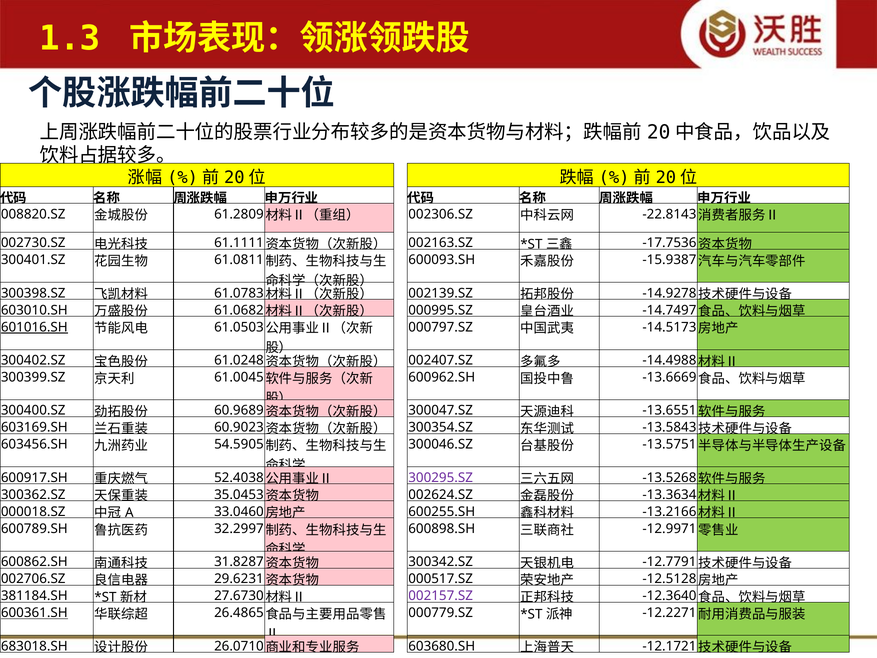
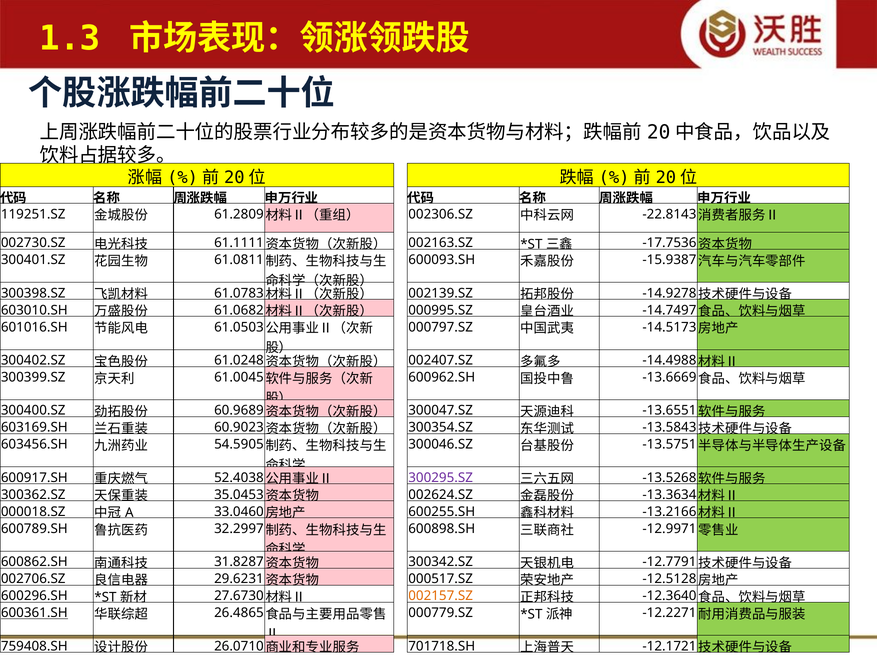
008820.SZ: 008820.SZ -> 119251.SZ (33, 214)
601016.SH underline: present -> none (34, 327)
381184.SH: 381184.SH -> 600296.SH (34, 596)
002157.SZ colour: purple -> orange (441, 596)
683018.SH: 683018.SH -> 759408.SH (34, 646)
603680.SH: 603680.SH -> 701718.SH (442, 646)
